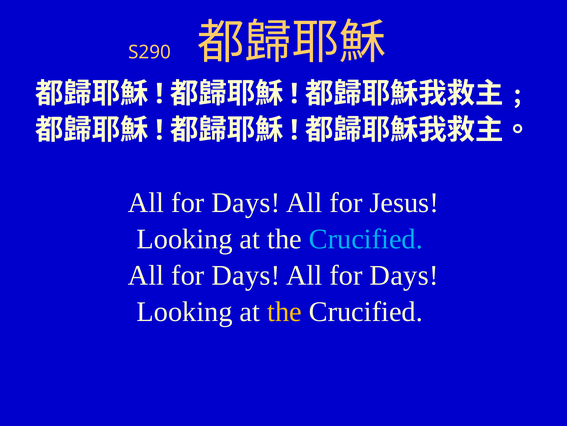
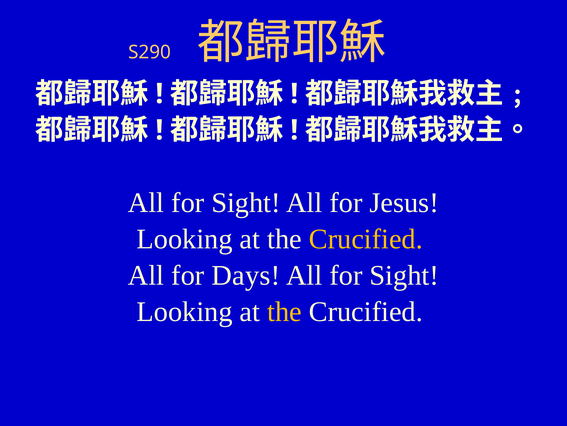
Days: Days -> Sight (246, 202)
Crucified colour: light blue -> yellow (366, 239)
Days: Days -> Sight (404, 275)
